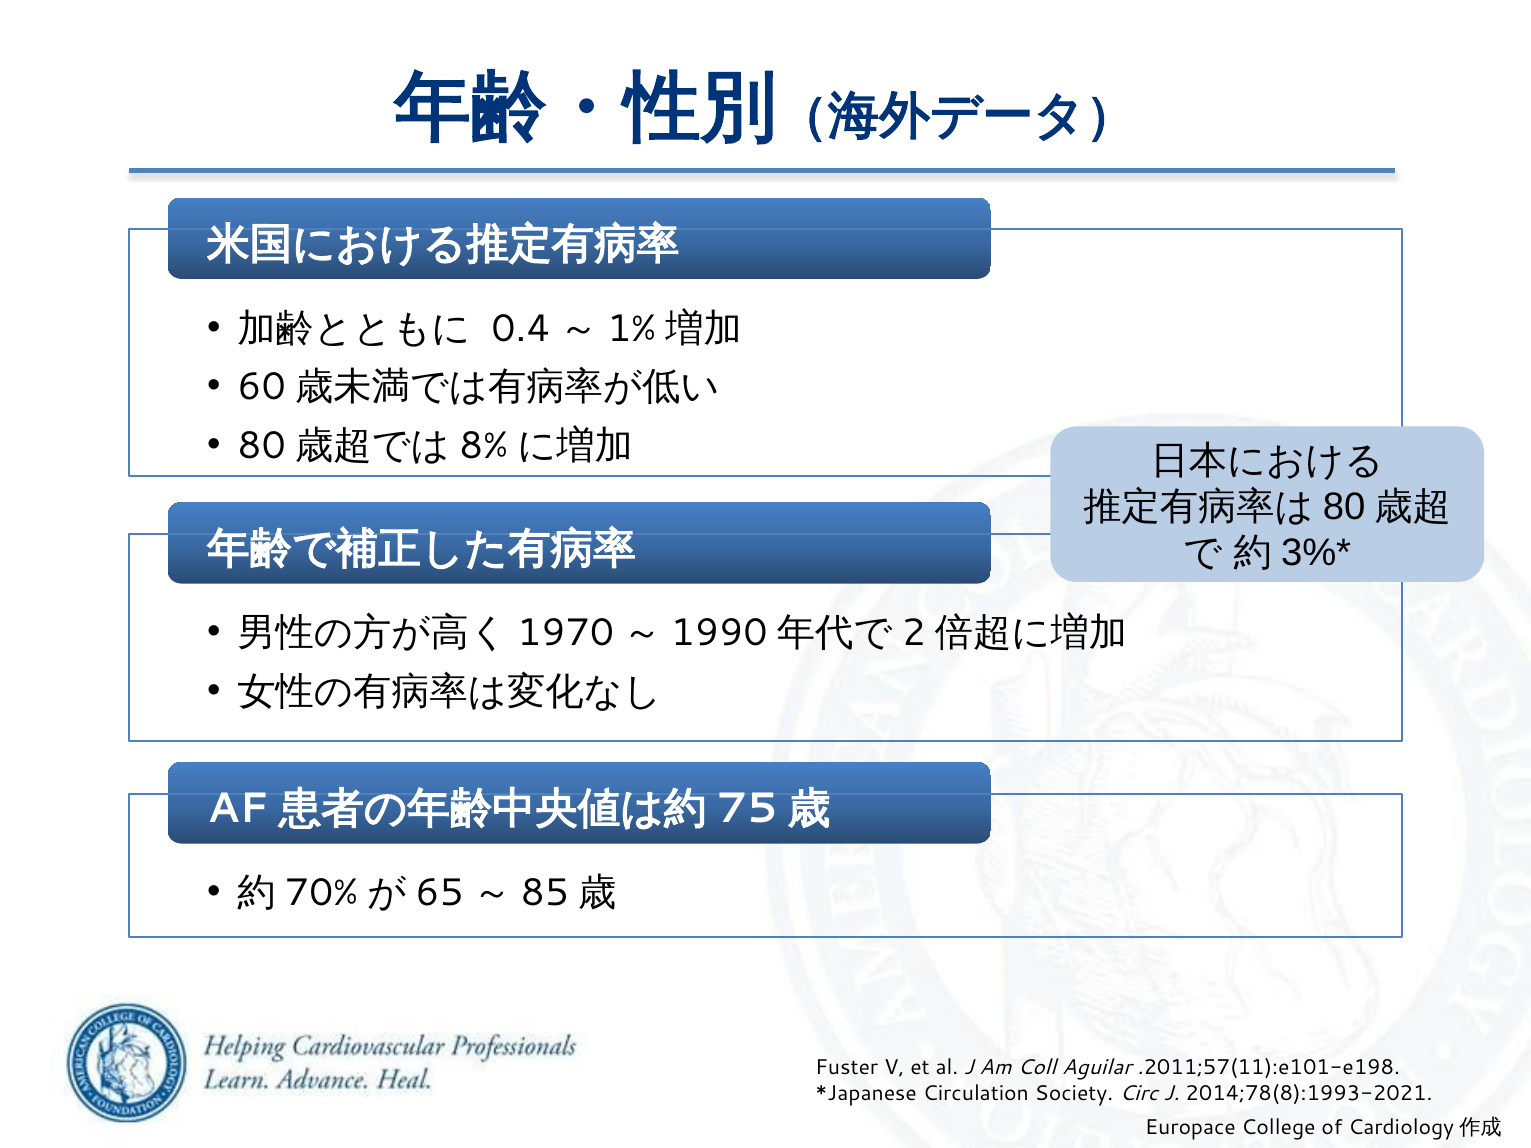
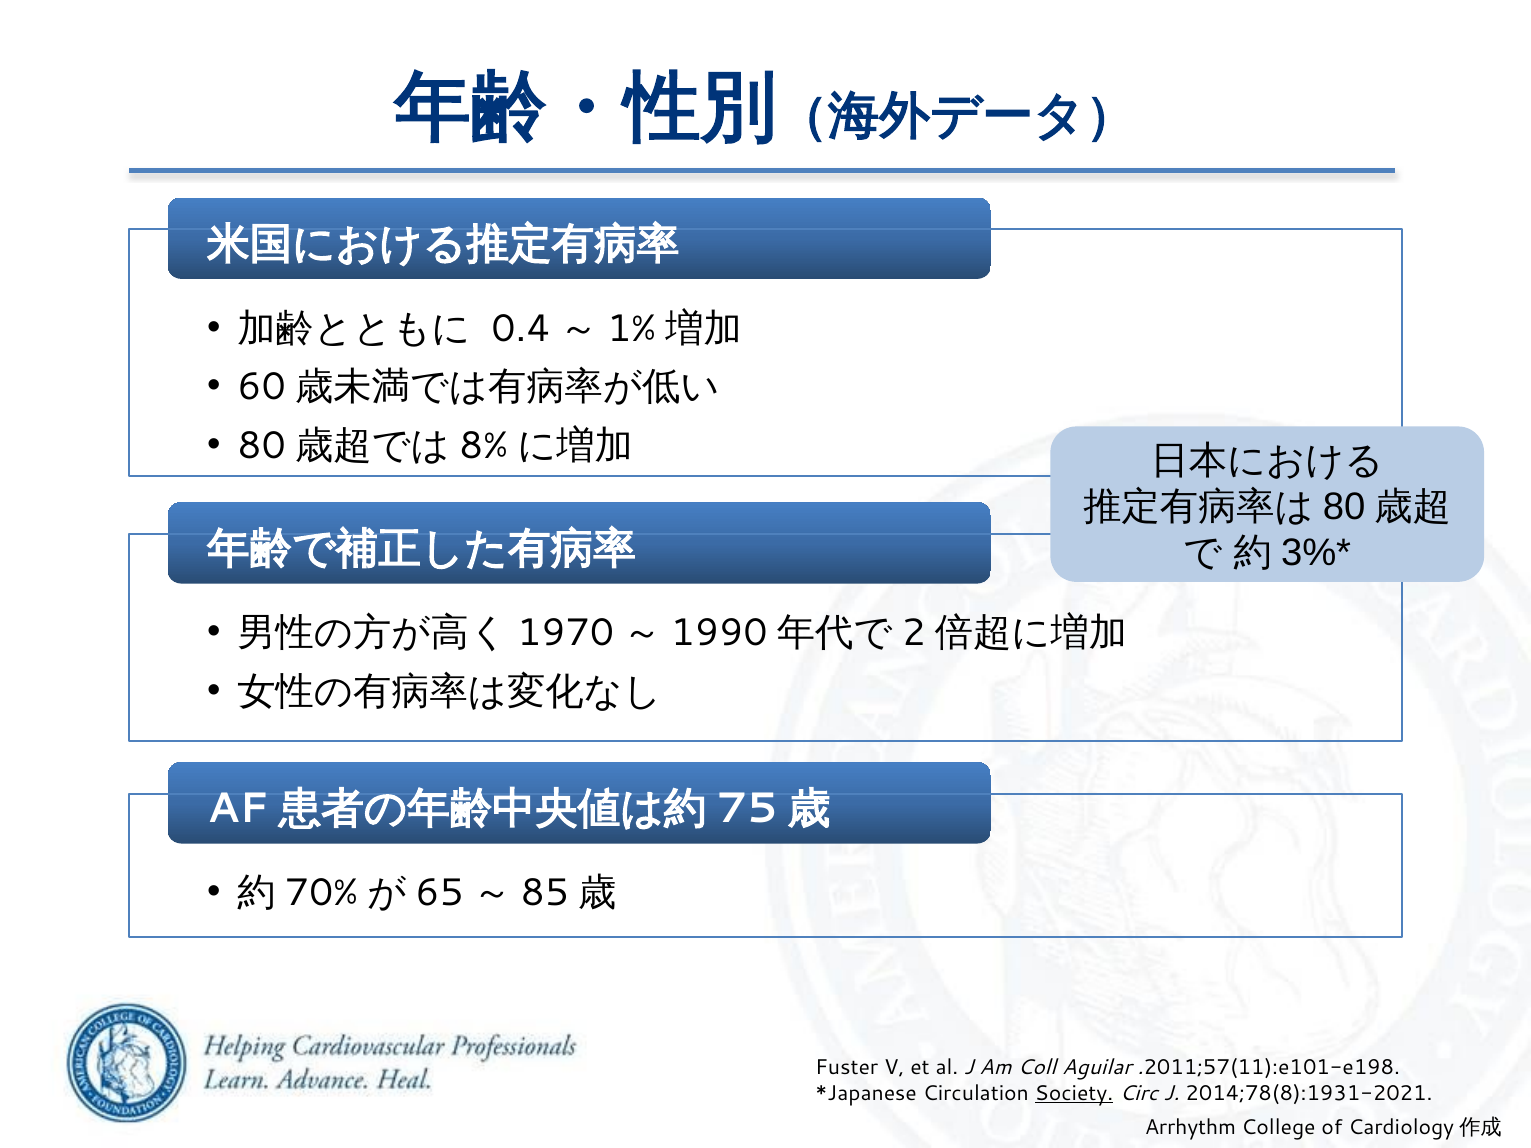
Society underline: none -> present (1074, 1093)
2014;78(8):1993-2021: 2014;78(8):1993-2021 -> 2014;78(8):1931-2021 (1309, 1093)
Europace: Europace -> Arrhythm (1190, 1128)
